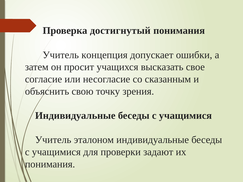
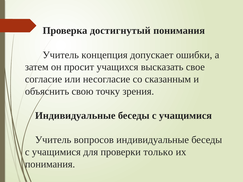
эталоном: эталоном -> вопросов (94, 140)
задают: задают -> только (158, 152)
